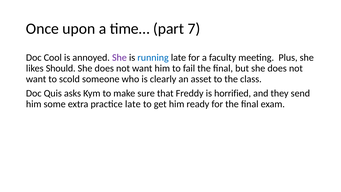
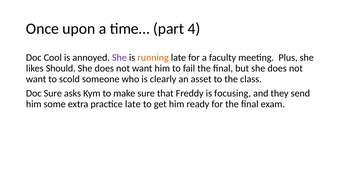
7: 7 -> 4 (194, 29)
running colour: blue -> orange (153, 58)
Doc Quis: Quis -> Sure (53, 93)
horrified: horrified -> focusing (233, 93)
